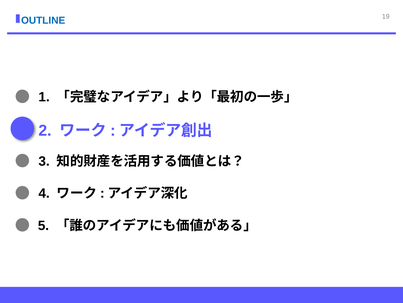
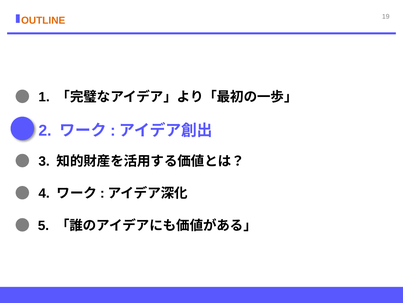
OUTLINE colour: blue -> orange (43, 21)
